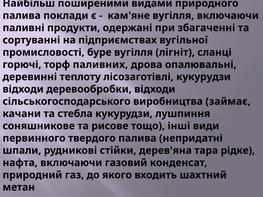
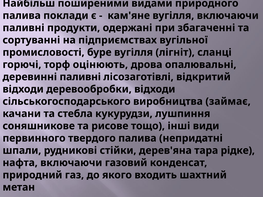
паливних: паливних -> оцінюють (100, 65)
деревинні теплоту: теплоту -> паливні (80, 77)
лісозаготівлі кукурудзи: кукурудзи -> відкритий (203, 77)
